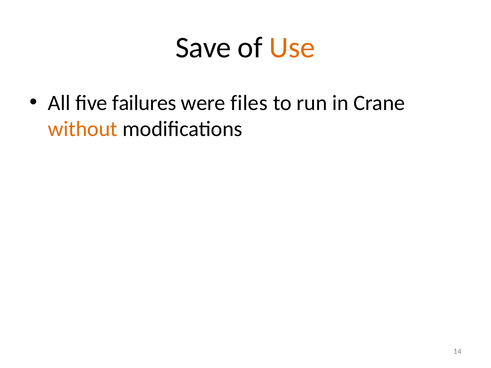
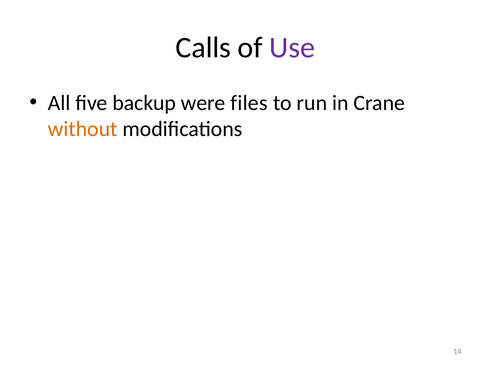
Save: Save -> Calls (203, 48)
Use colour: orange -> purple (292, 48)
failures: failures -> backup (144, 103)
